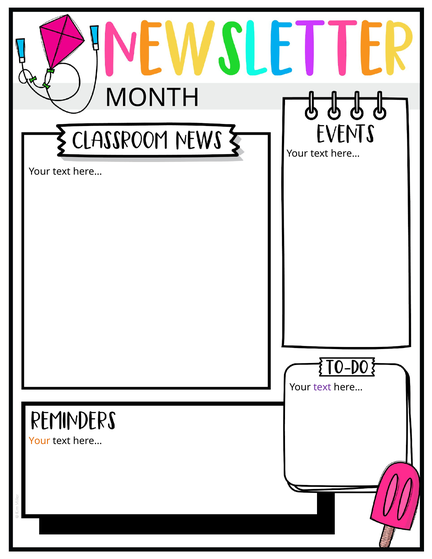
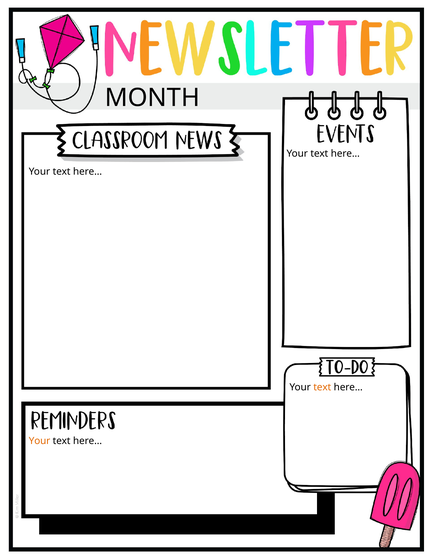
text colour: purple -> orange (322, 387)
